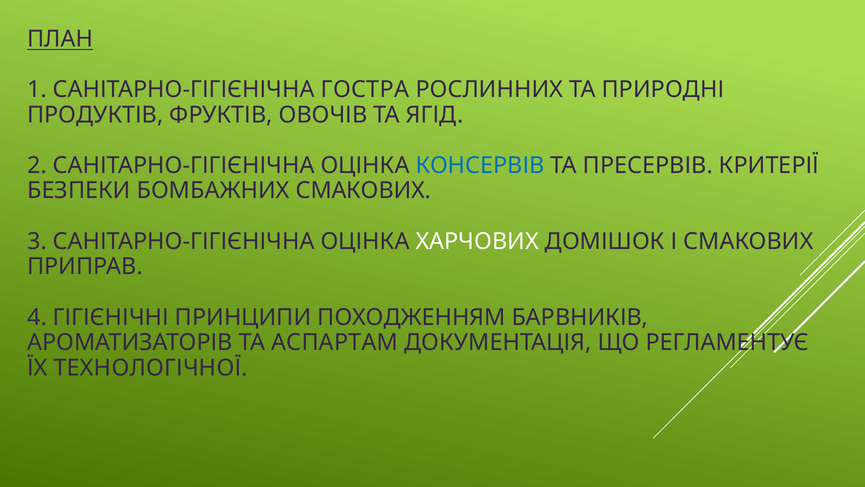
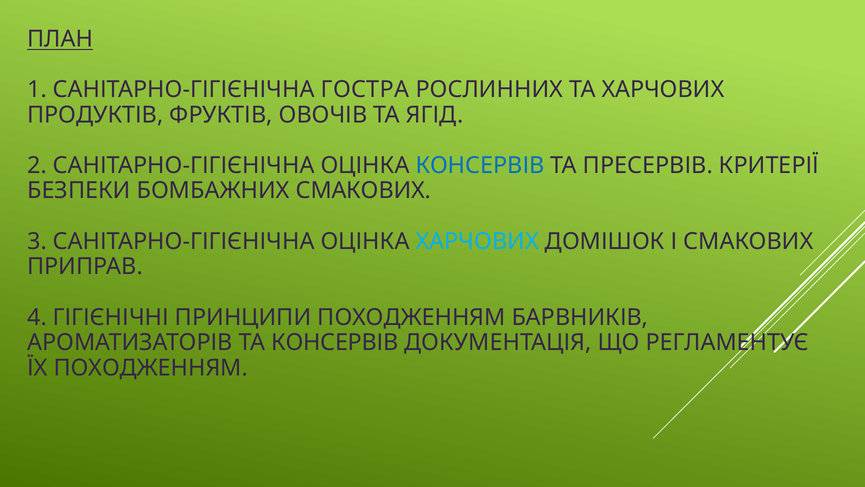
ТА ПРИРОДНІ: ПРИРОДНІ -> ХАРЧОВИХ (663, 89)
ХАРЧОВИХ colour: white -> light blue (477, 241)
ТА АСПАРТАМ: АСПАРТАМ -> КОНСЕРВІВ (335, 342)
ЇХ ТЕХНОЛОГІЧНОЇ: ТЕХНОЛОГІЧНОЇ -> ПОХОДЖЕННЯМ (151, 368)
